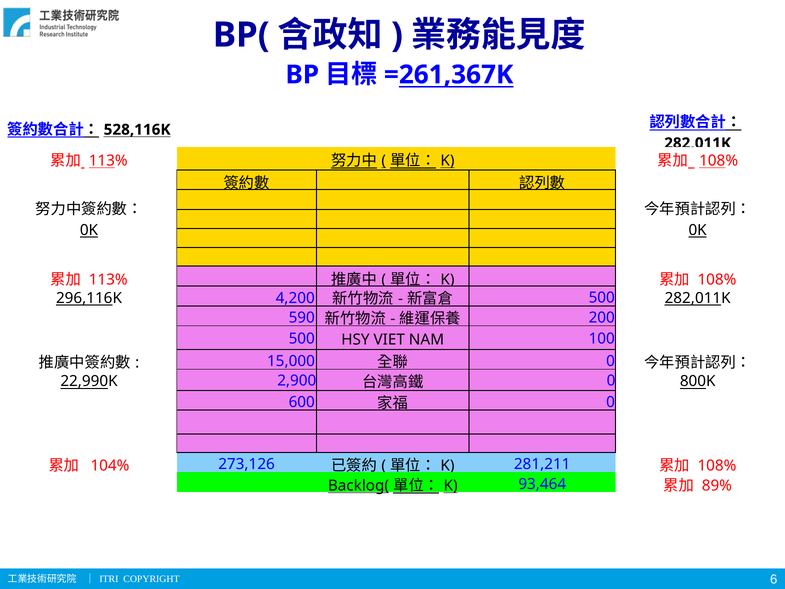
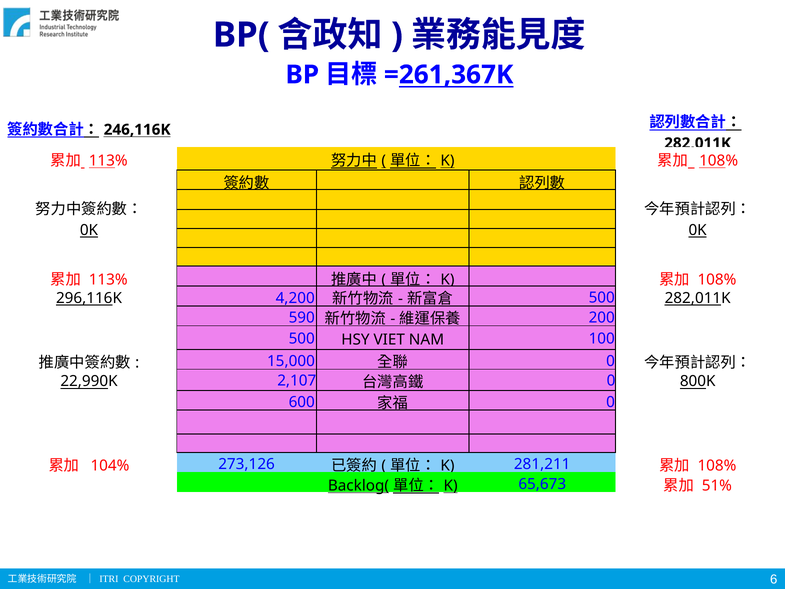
528,116K: 528,116K -> 246,116K (137, 130)
2,900: 2,900 -> 2,107 (297, 381)
93,464: 93,464 -> 65,673 (542, 484)
89%: 89% -> 51% (717, 485)
